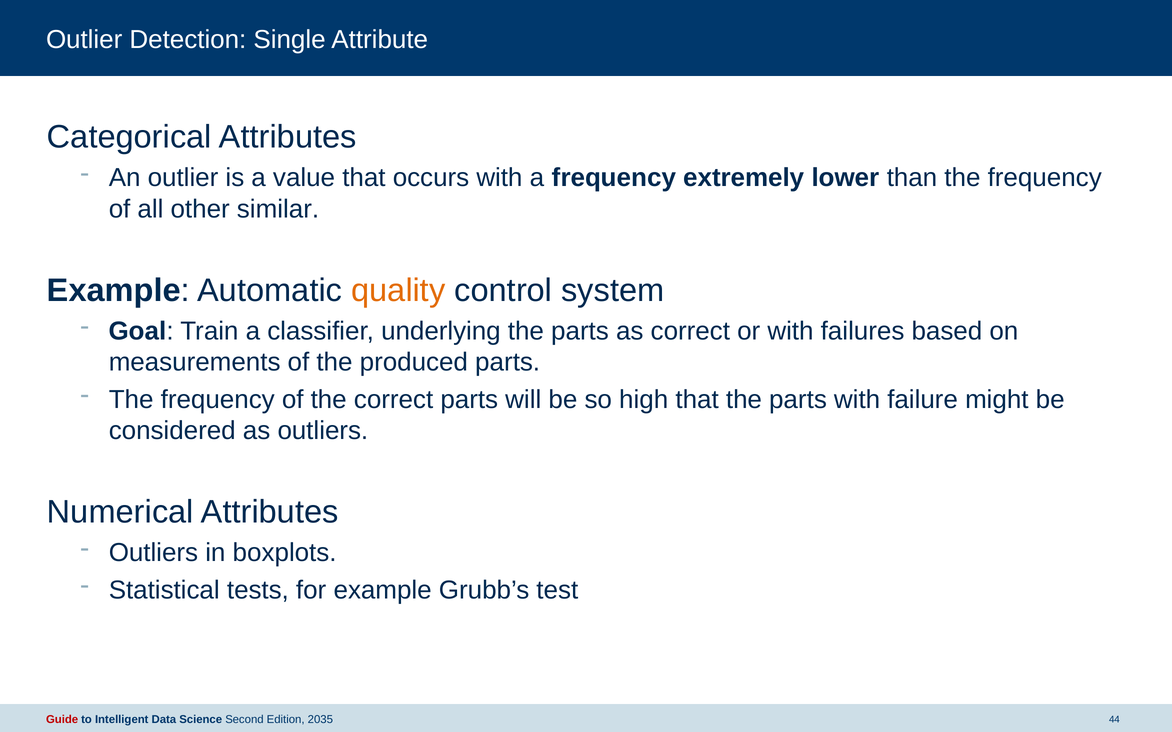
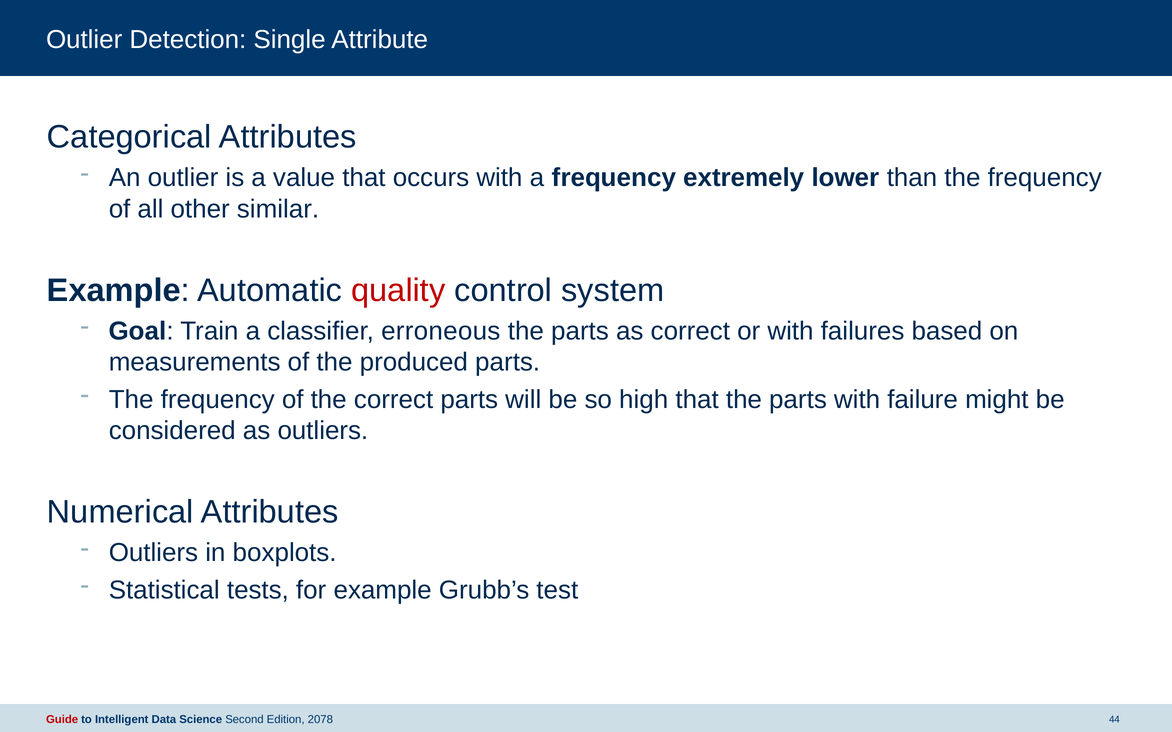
quality colour: orange -> red (398, 291)
underlying: underlying -> erroneous (441, 331)
2035: 2035 -> 2078 (320, 720)
